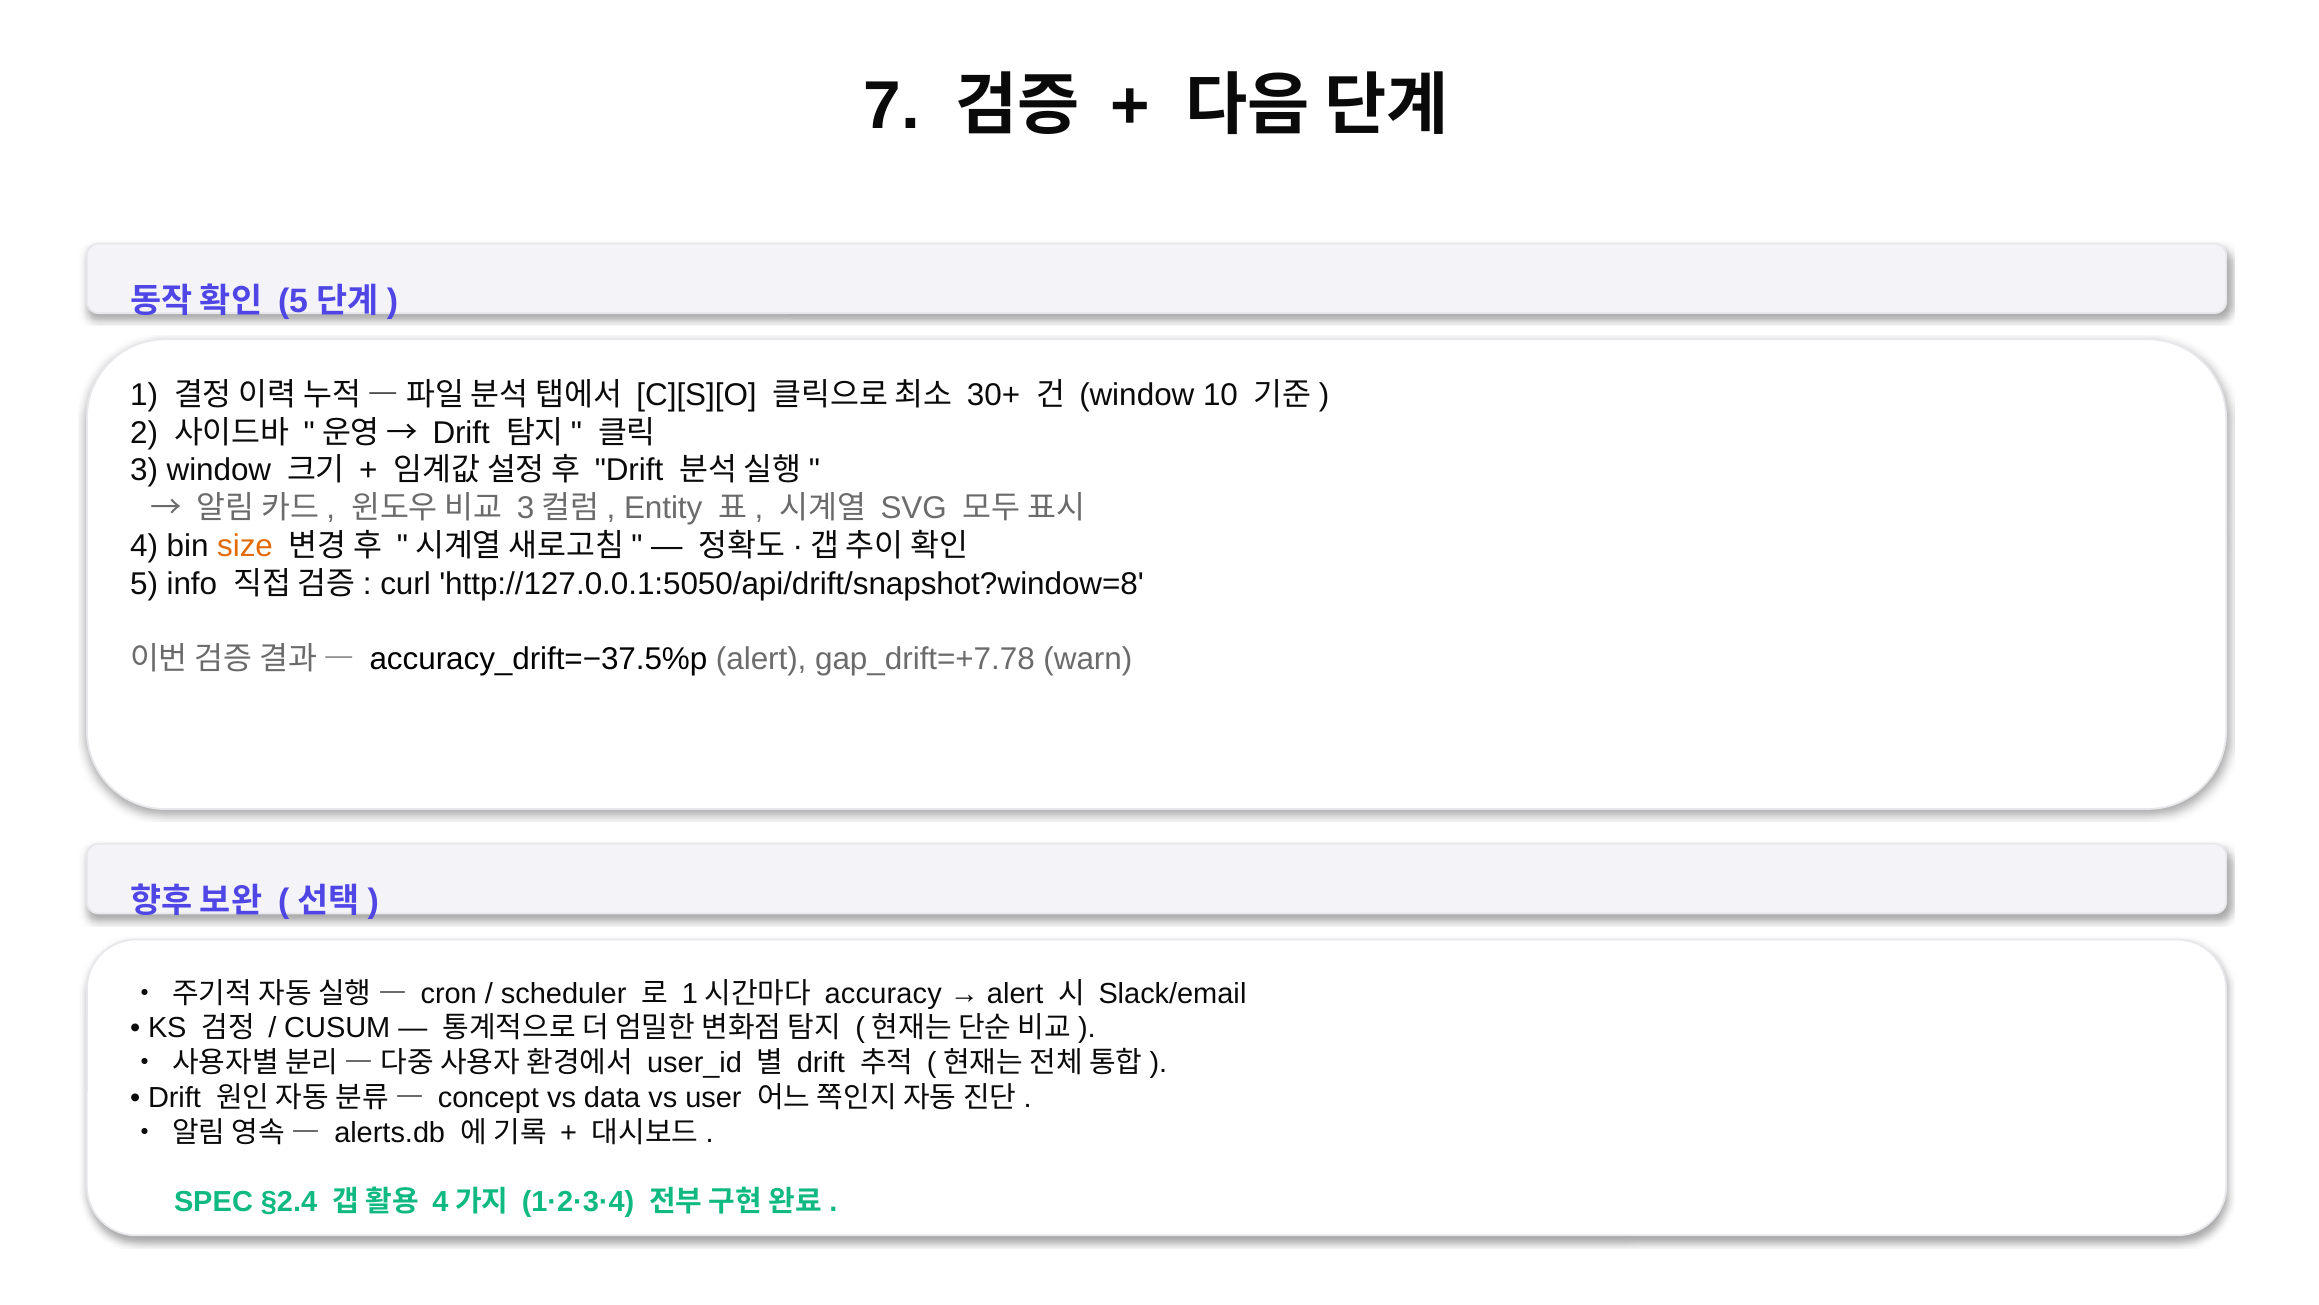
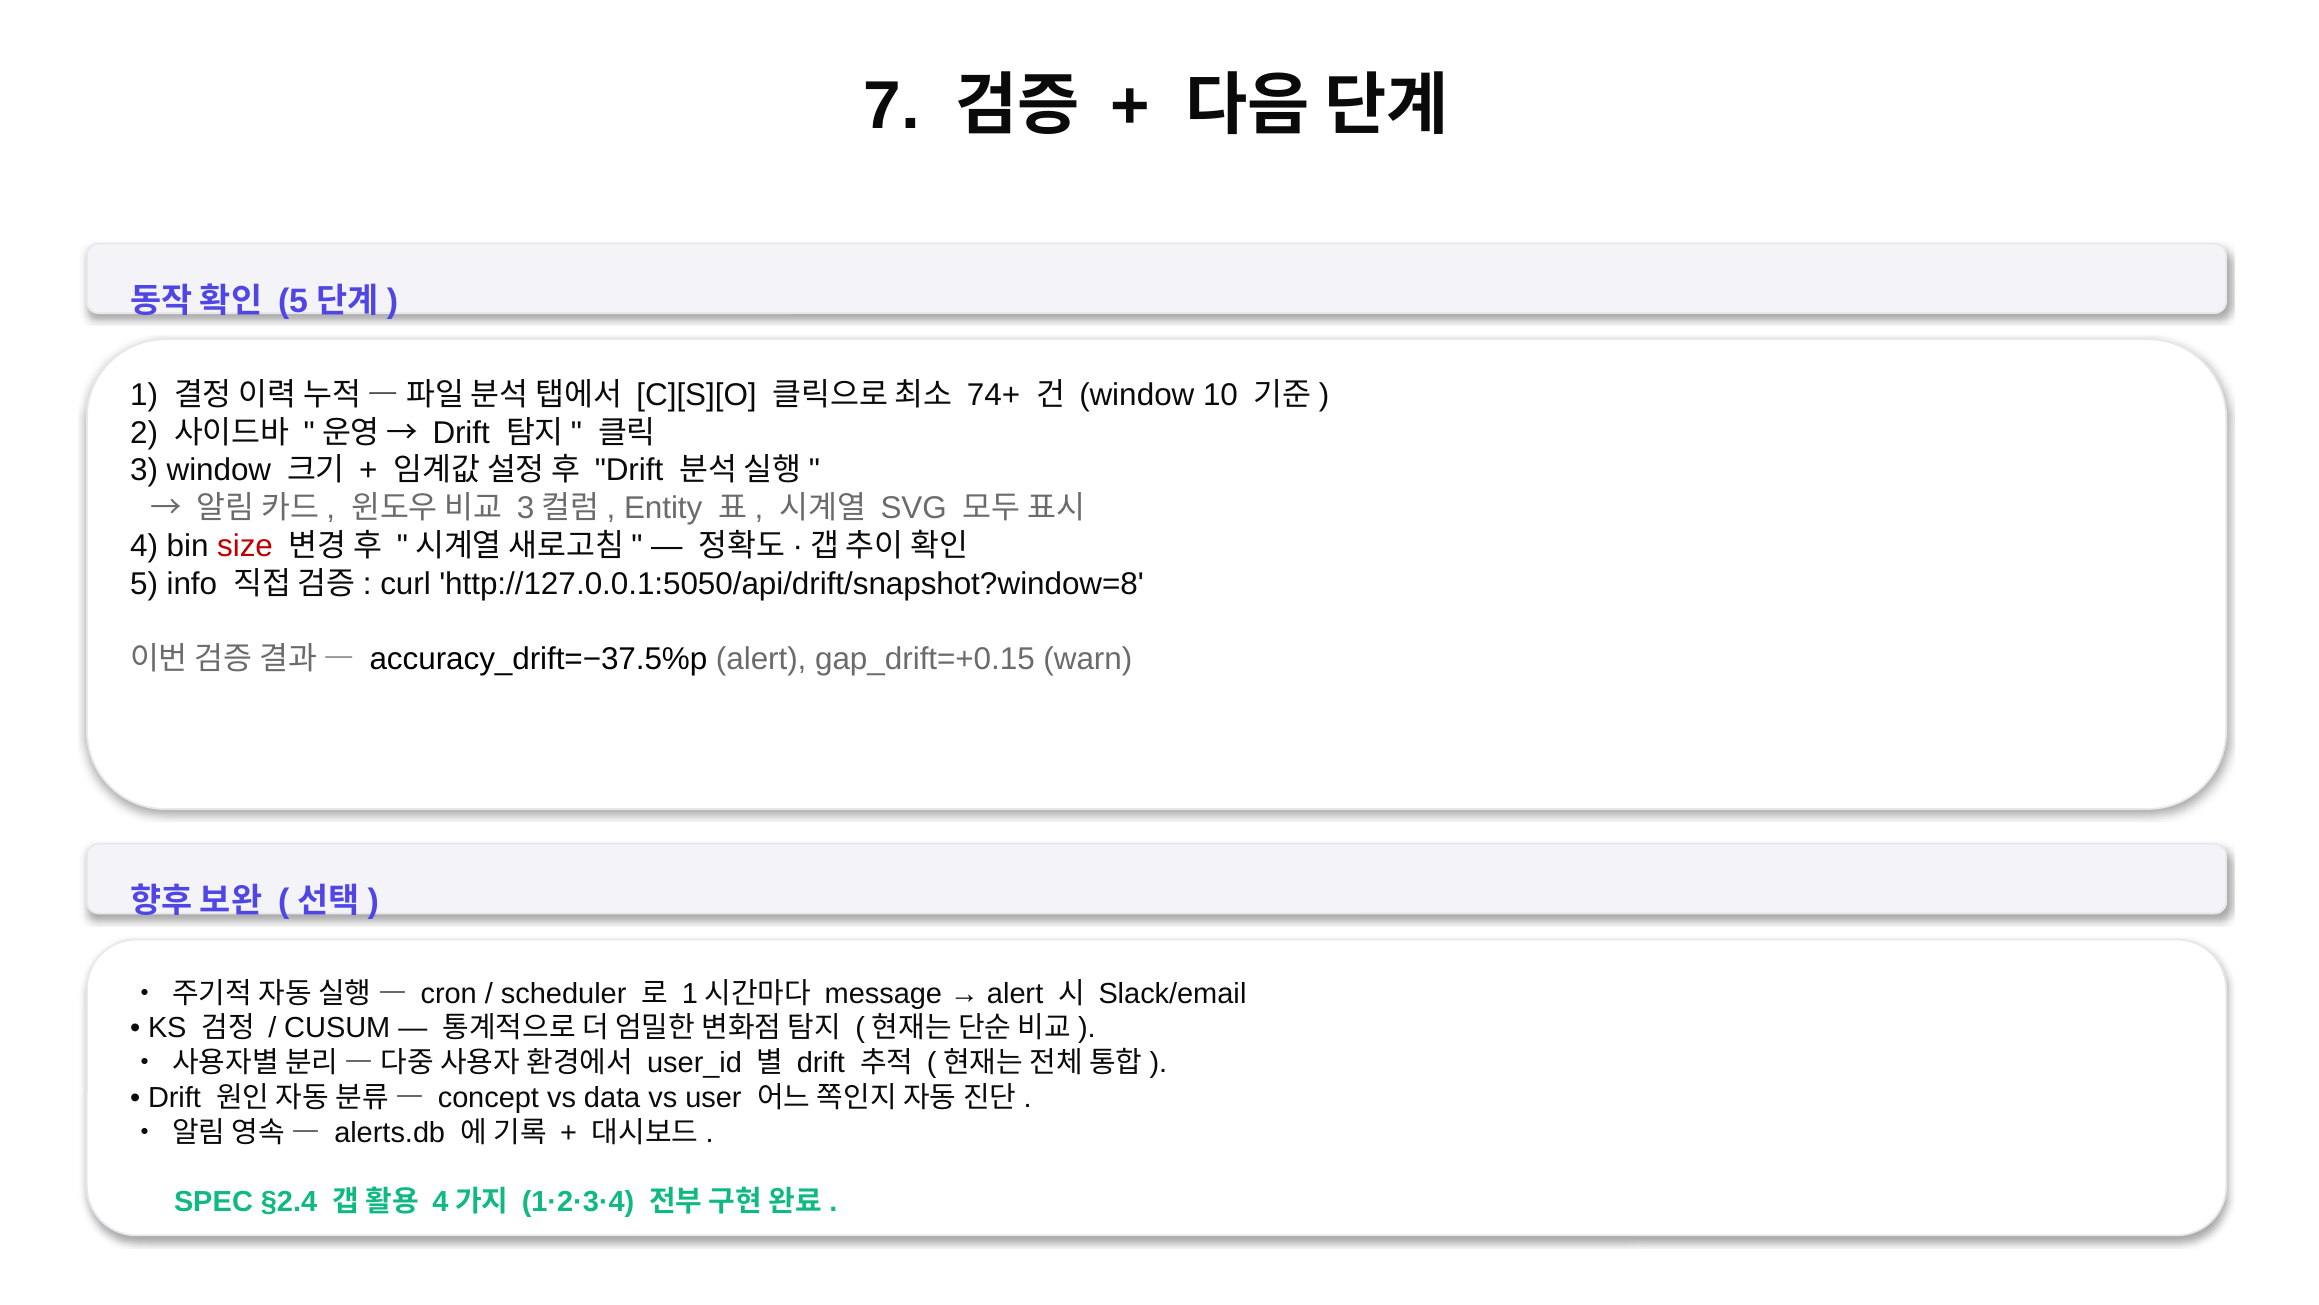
30+: 30+ -> 74+ (994, 395)
size colour: orange -> red (245, 546)
gap_drift=+7.78: gap_drift=+7.78 -> gap_drift=+0.15 (925, 659)
accuracy: accuracy -> message (883, 993)
